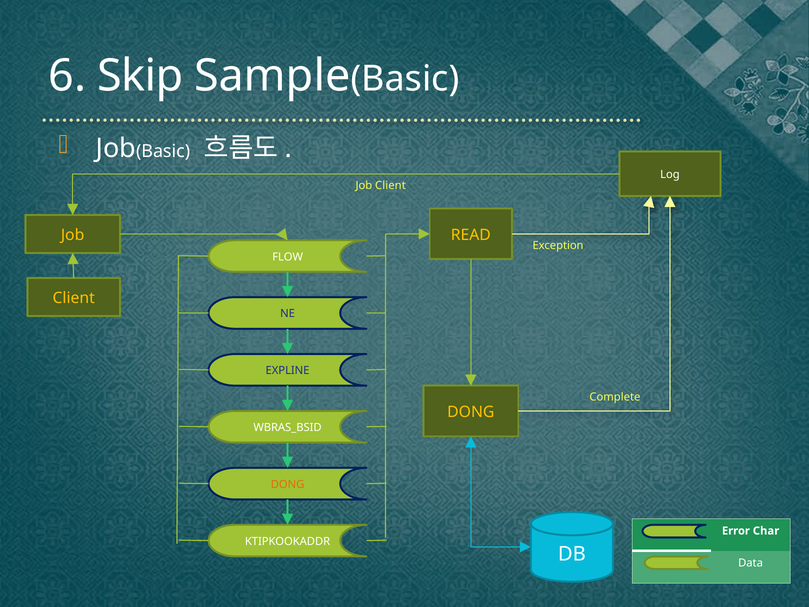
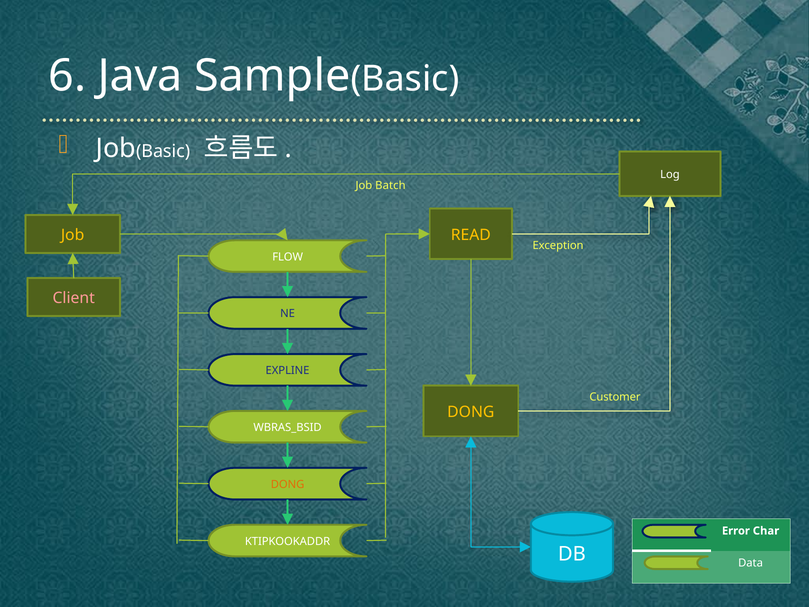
Skip: Skip -> Java (140, 76)
Client: Client -> Batch (390, 186)
Client colour: yellow -> pink (74, 298)
Complete: Complete -> Customer (615, 397)
